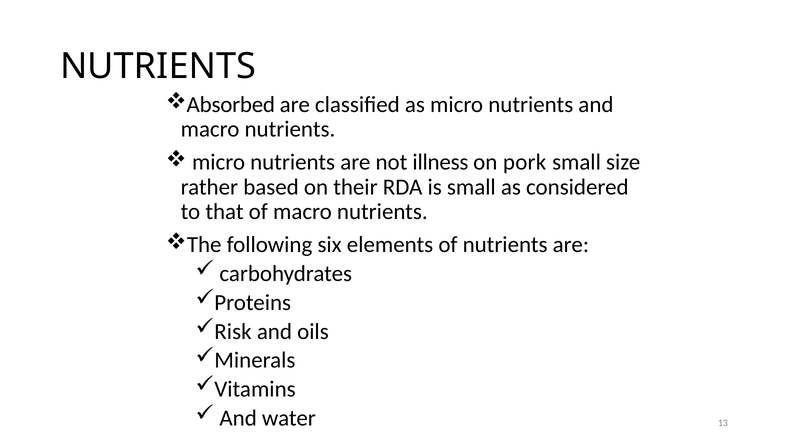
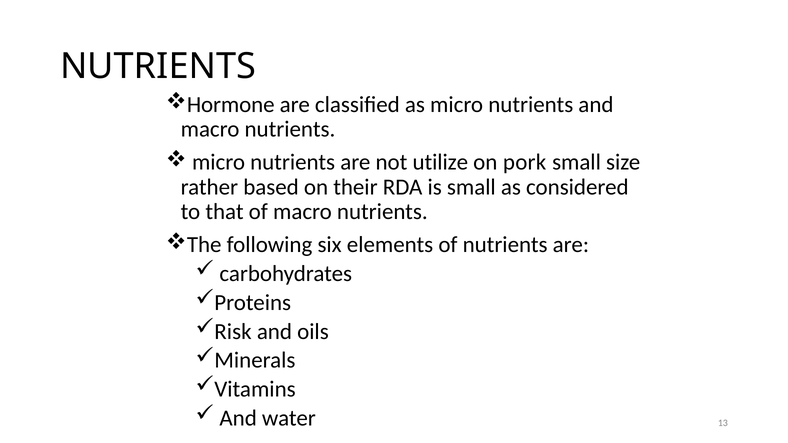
Absorbed: Absorbed -> Hormone (231, 105)
illness: illness -> utilize (440, 162)
